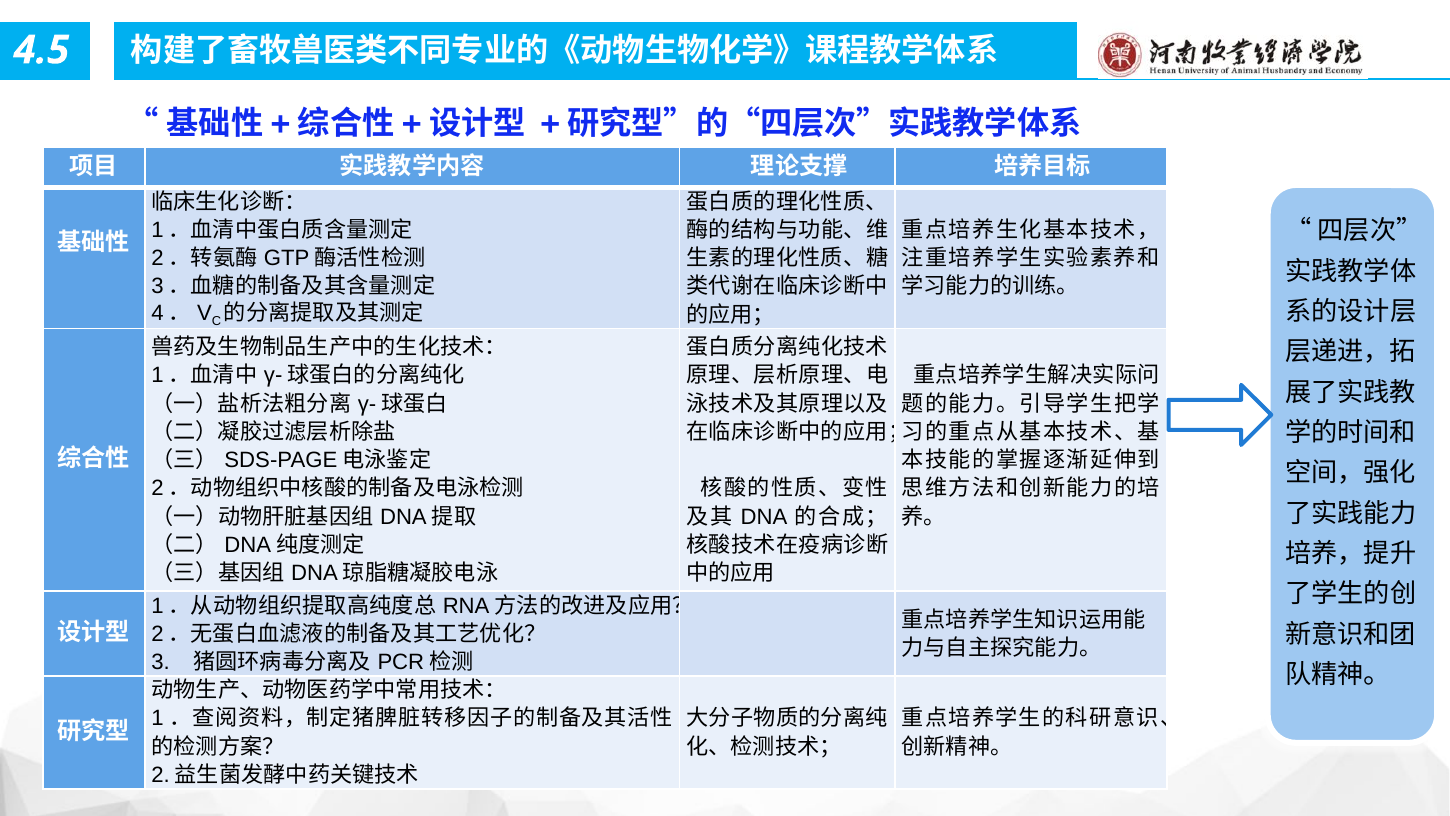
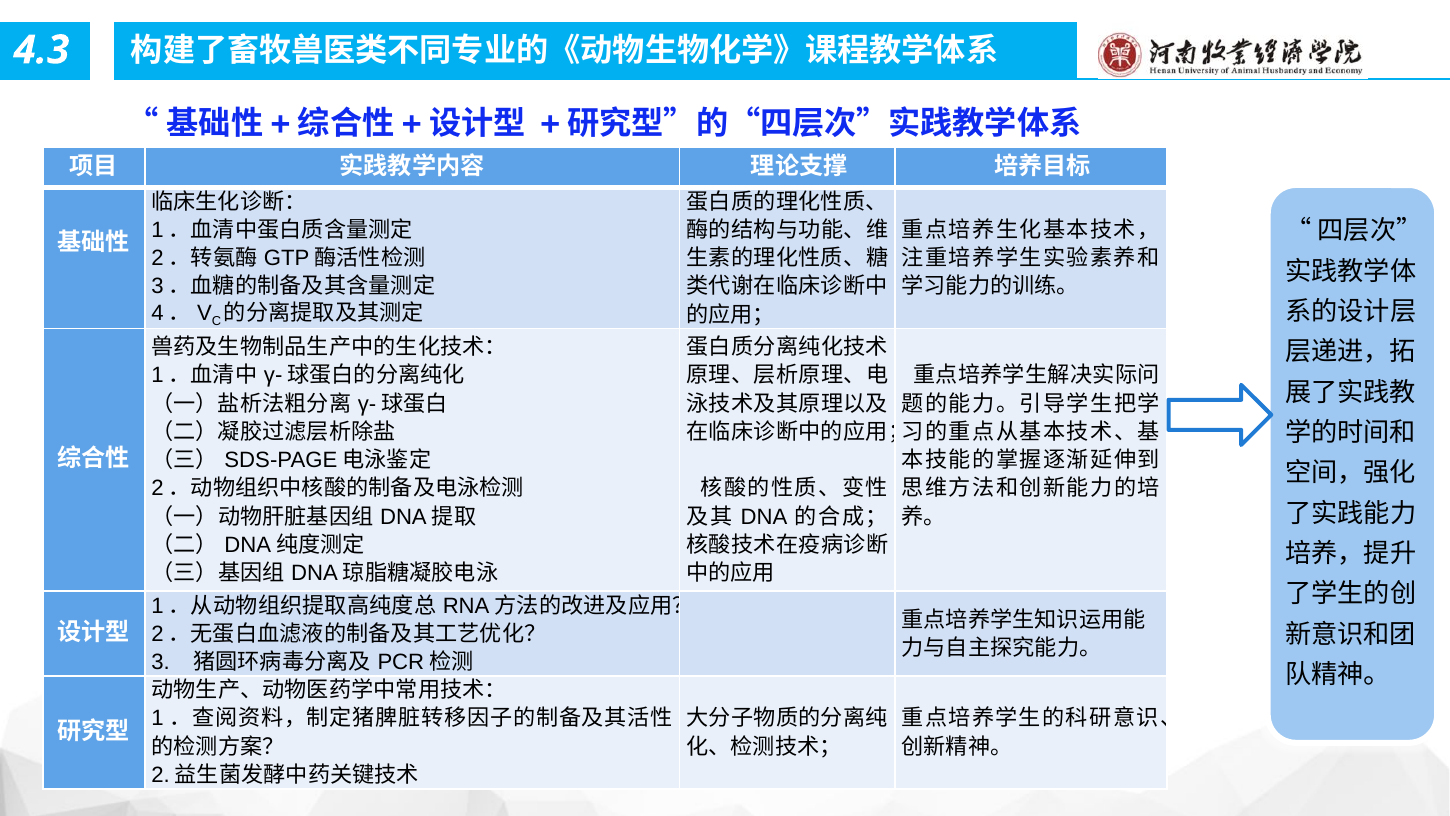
4.5: 4.5 -> 4.3 (41, 50)
